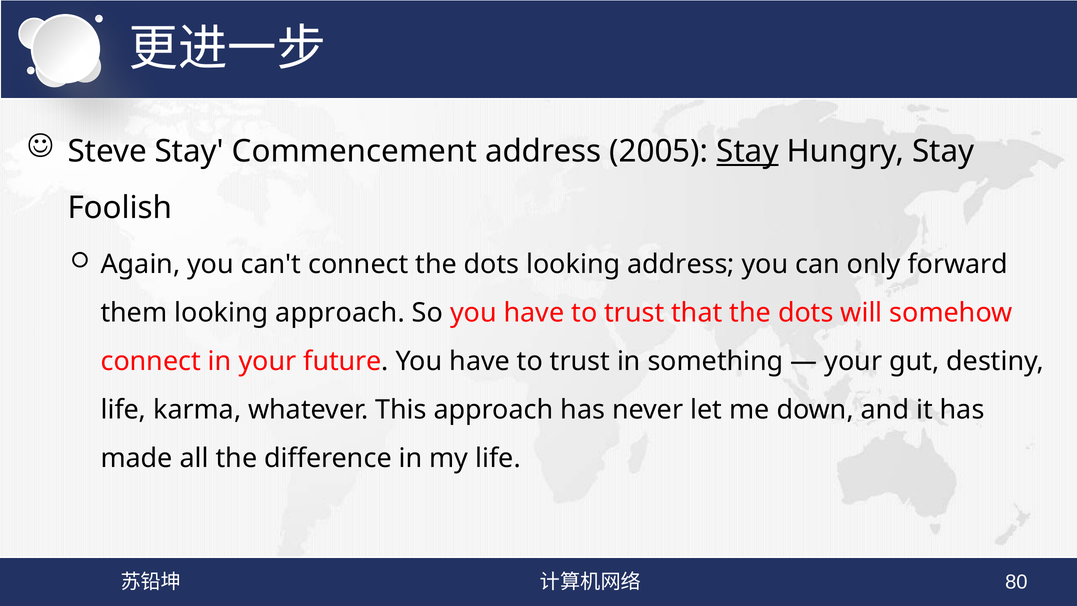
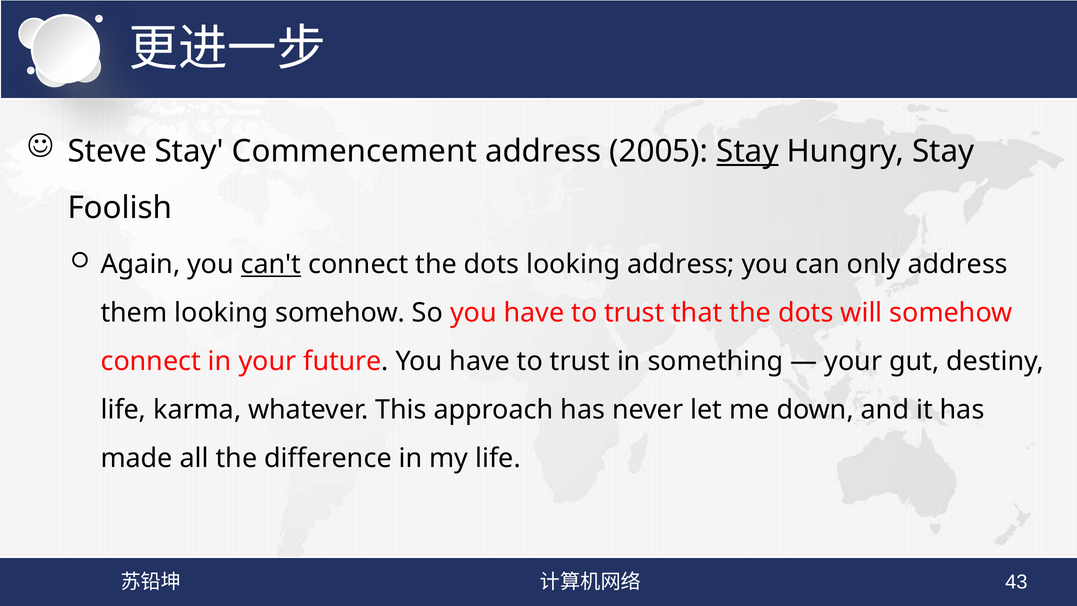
can't underline: none -> present (271, 264)
only forward: forward -> address (958, 264)
looking approach: approach -> somehow (340, 313)
80: 80 -> 43 (1016, 582)
